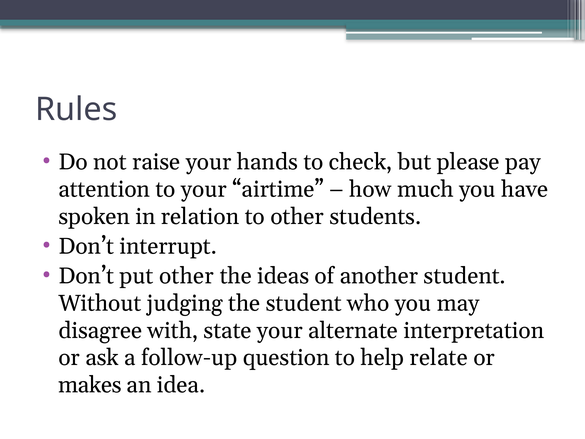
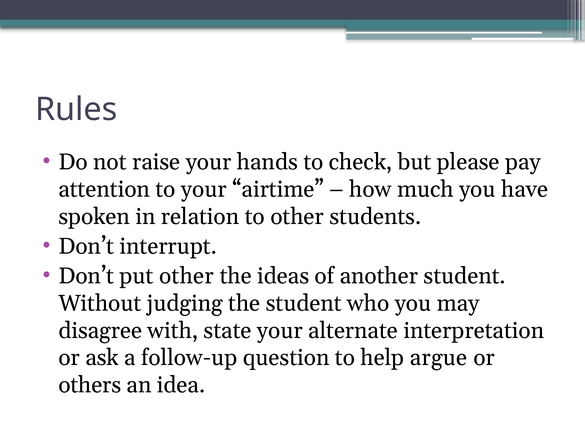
relate: relate -> argue (439, 358)
makes: makes -> others (90, 385)
